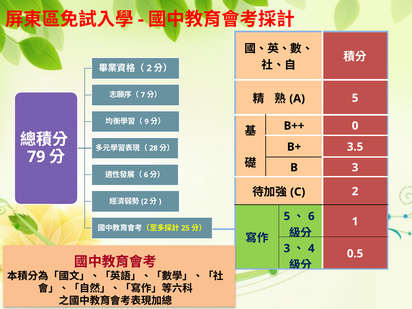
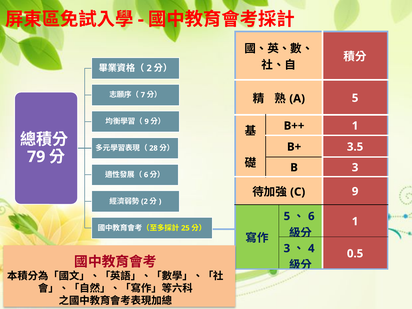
B++ 0: 0 -> 1 (355, 126)
2: 2 -> 9 (355, 191)
